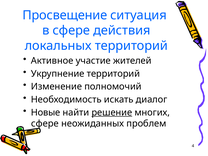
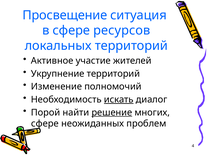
действия: действия -> ресурсов (122, 30)
искать underline: none -> present (119, 100)
Новые: Новые -> Порой (46, 112)
